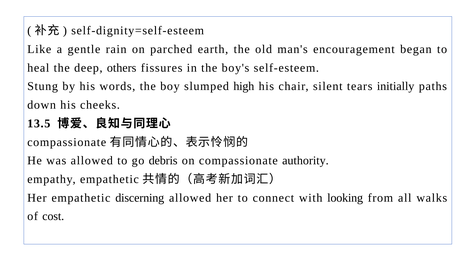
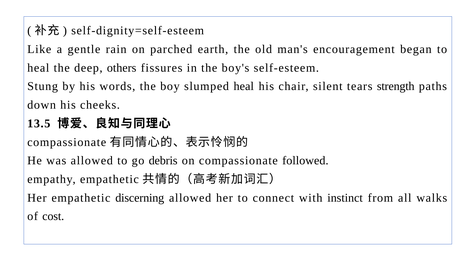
slumped high: high -> heal (244, 86)
initially: initially -> strength (396, 86)
authority: authority -> followed (305, 160)
looking: looking -> instinct (345, 198)
